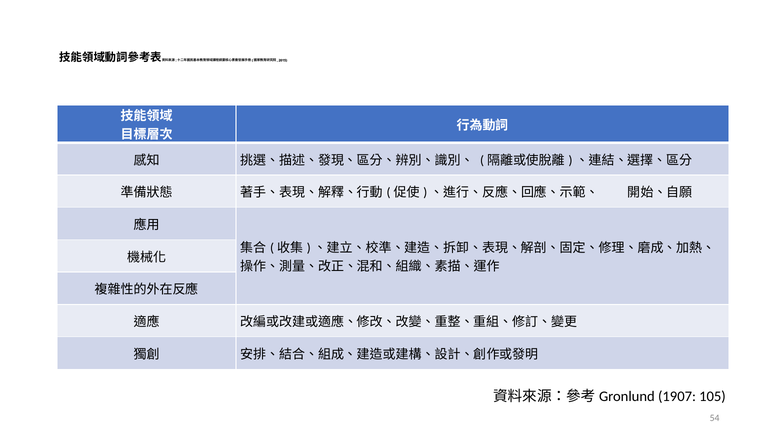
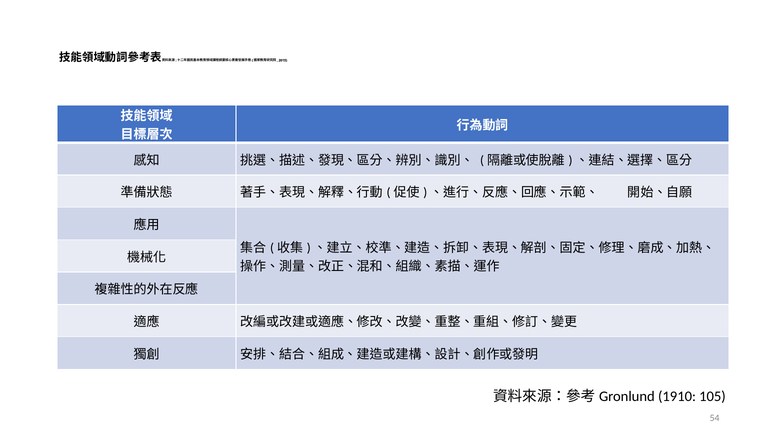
1907: 1907 -> 1910 (677, 396)
